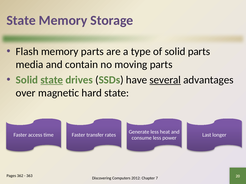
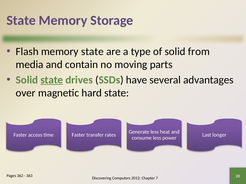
memory parts: parts -> state (92, 52)
solid parts: parts -> from (199, 52)
several underline: present -> none (165, 80)
